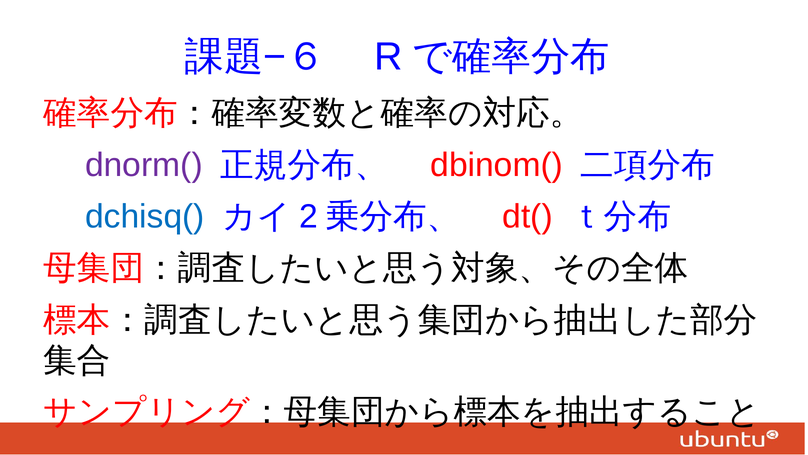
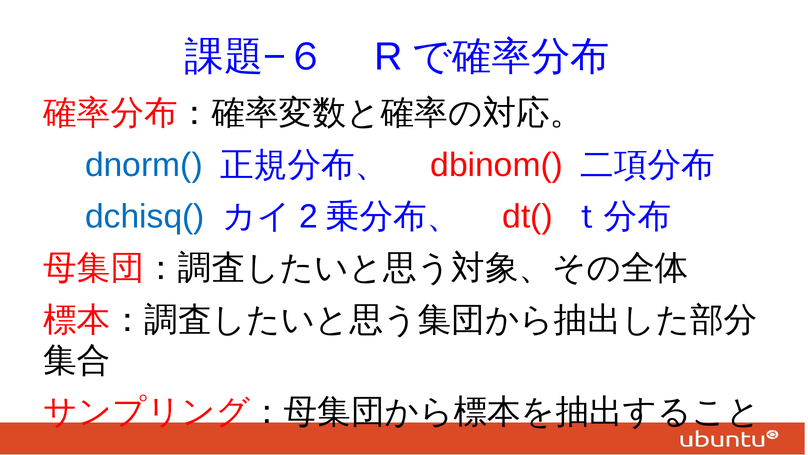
dnorm( colour: purple -> blue (144, 165)
